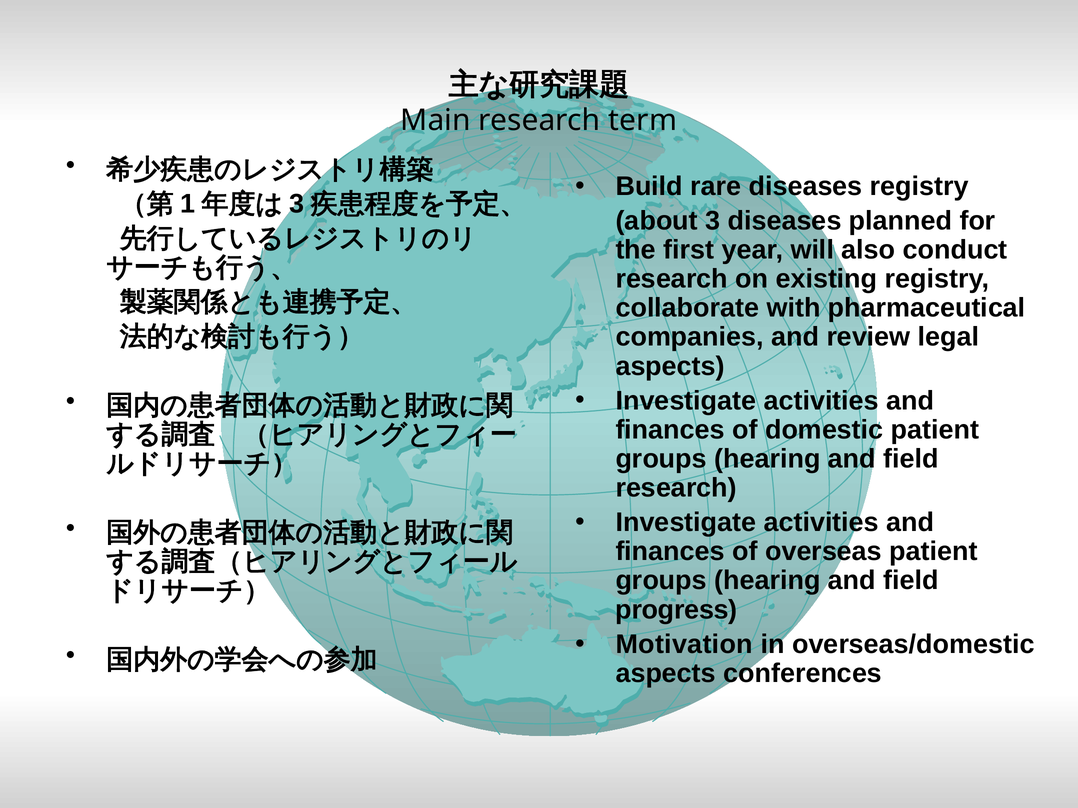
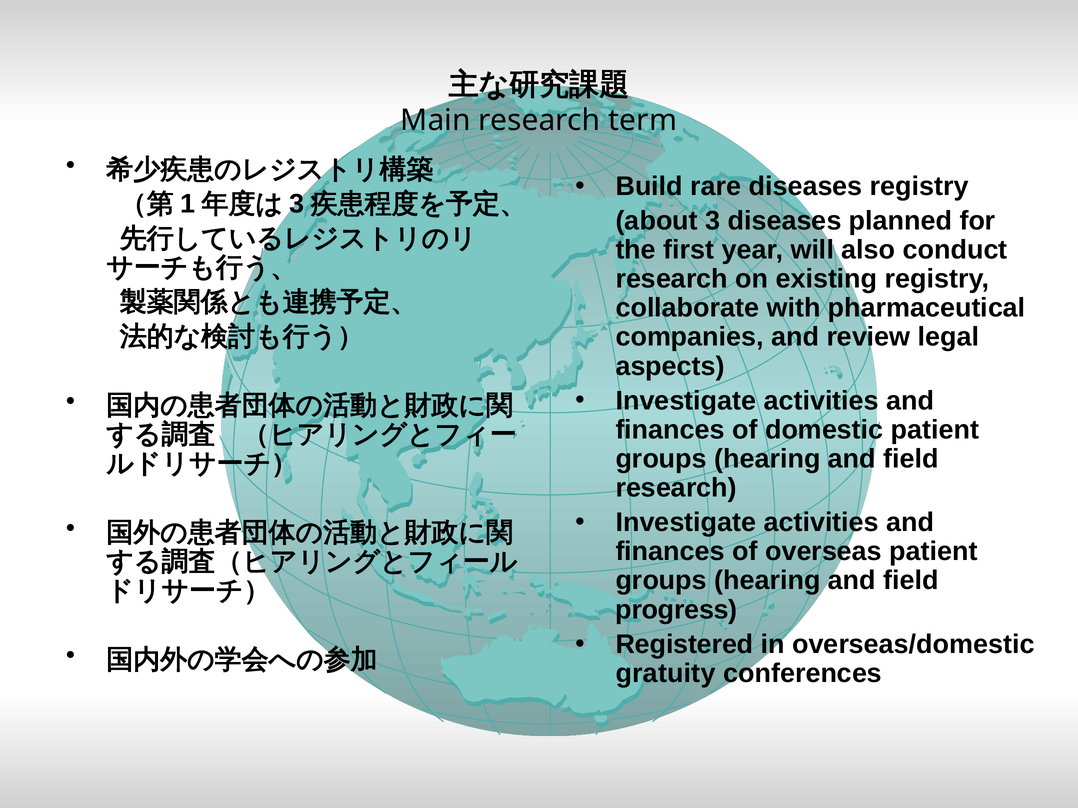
Motivation: Motivation -> Registered (685, 645)
aspects: aspects -> gratuity (666, 674)
